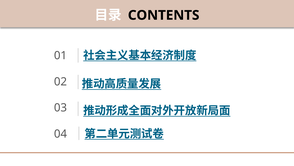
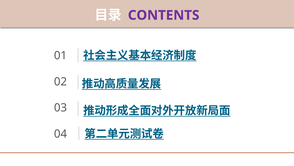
CONTENTS colour: black -> purple (164, 15)
